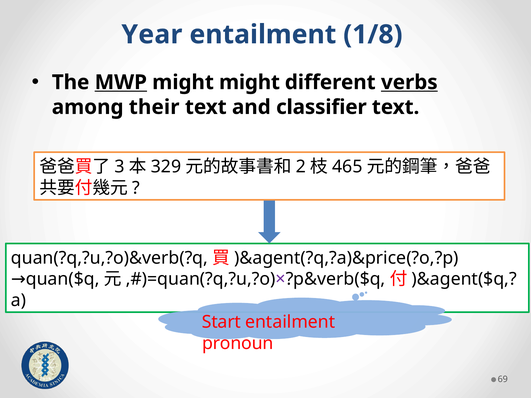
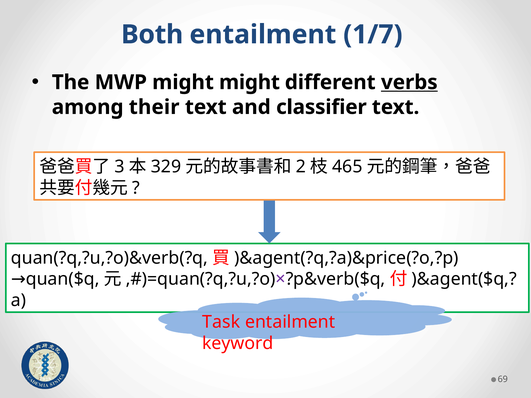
Year: Year -> Both (152, 35)
1/8: 1/8 -> 1/7 (373, 35)
MWP underline: present -> none (121, 82)
Start: Start -> Task (221, 322)
pronoun: pronoun -> keyword (238, 343)
